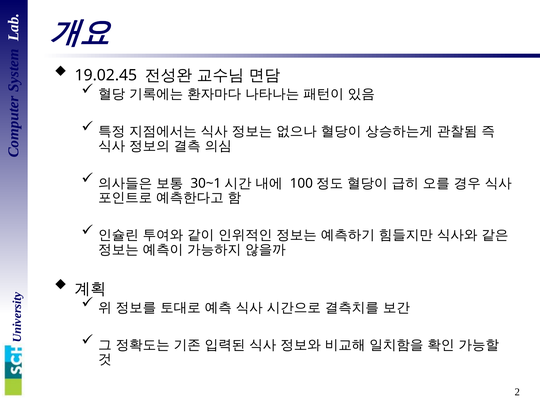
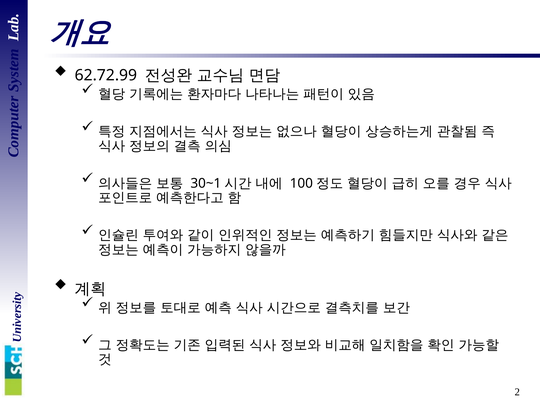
19.02.45: 19.02.45 -> 62.72.99 (106, 75)
